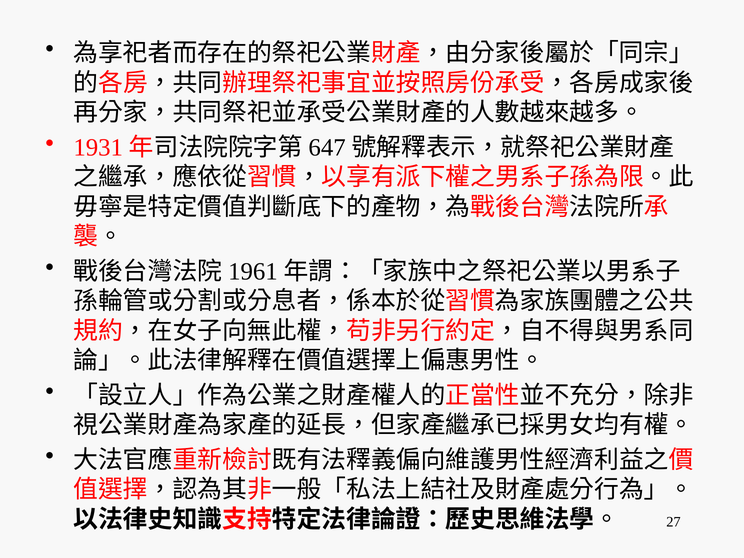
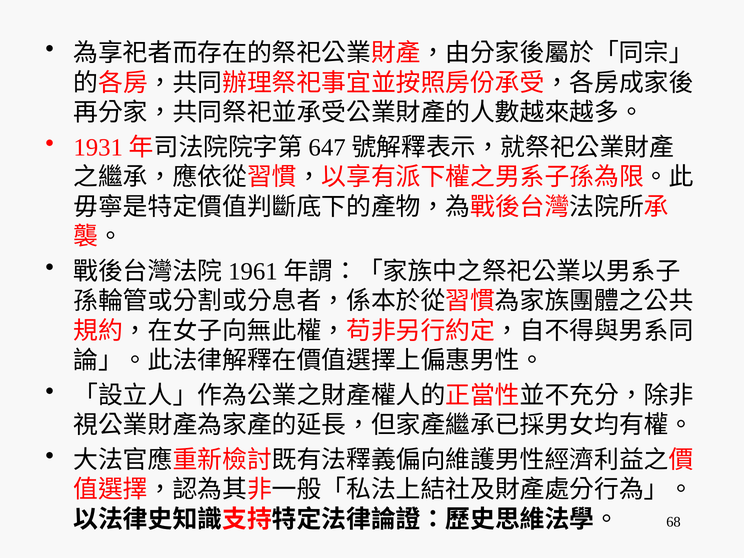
27: 27 -> 68 (673, 522)
